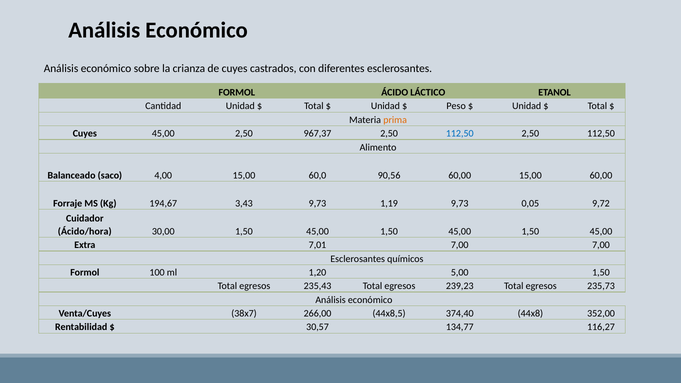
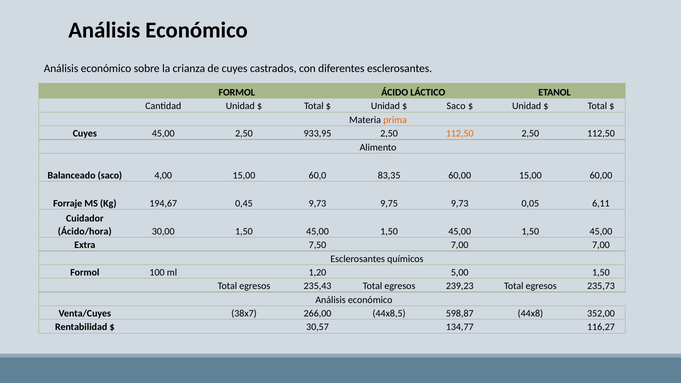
Peso: Peso -> Saco (456, 106)
967,37: 967,37 -> 933,95 (318, 134)
112,50 colour: blue -> orange (460, 134)
90,56: 90,56 -> 83,35 (389, 175)
3,43: 3,43 -> 0,45 (244, 203)
1,19: 1,19 -> 9,75 (389, 203)
9,72: 9,72 -> 6,11 (601, 203)
7,01: 7,01 -> 7,50 (318, 245)
374,40: 374,40 -> 598,87 (460, 314)
